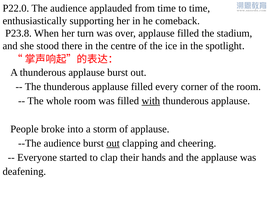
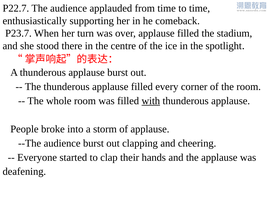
P22.0: P22.0 -> P22.7 (16, 8)
P23.8: P23.8 -> P23.7 (18, 33)
out underline: present -> none (113, 143)
